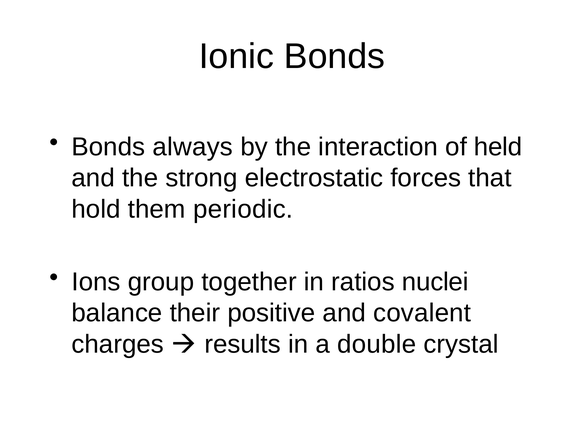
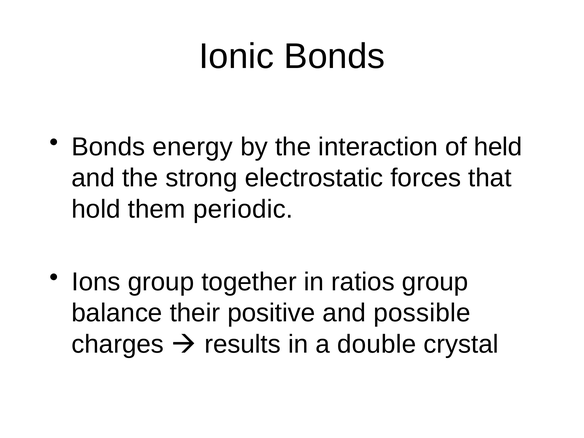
always: always -> energy (193, 147)
ratios nuclei: nuclei -> group (435, 282)
covalent: covalent -> possible (422, 313)
